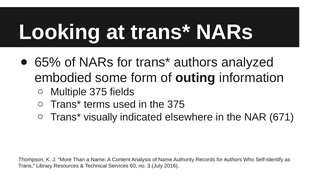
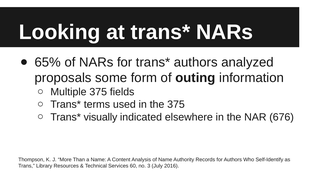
embodied: embodied -> proposals (63, 78)
671: 671 -> 676 (282, 117)
